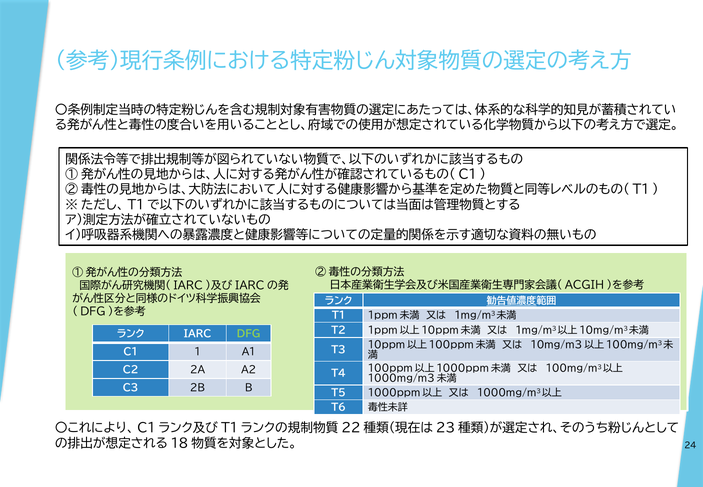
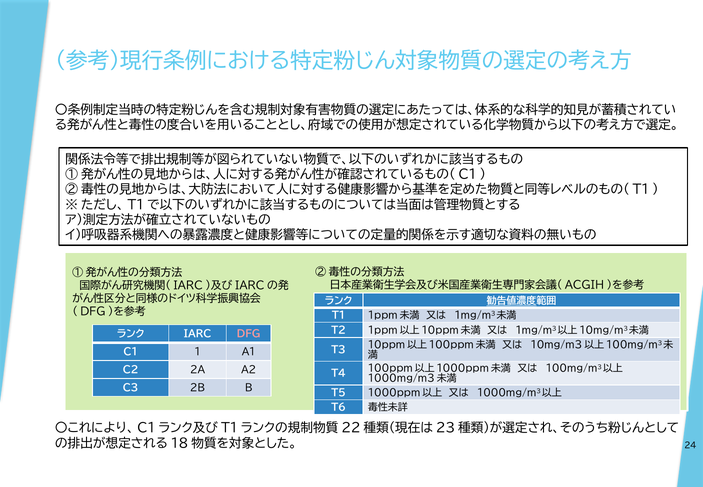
DFG colour: light green -> pink (249, 334)
